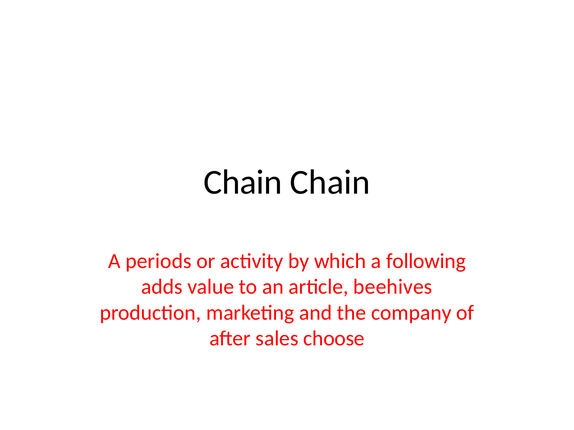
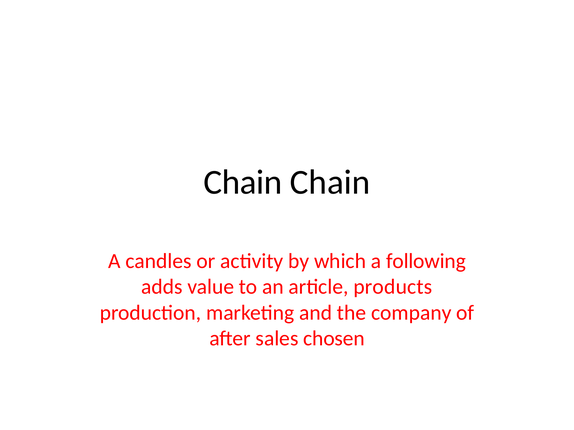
periods: periods -> candles (159, 261)
beehives: beehives -> products (393, 287)
choose: choose -> chosen (334, 339)
